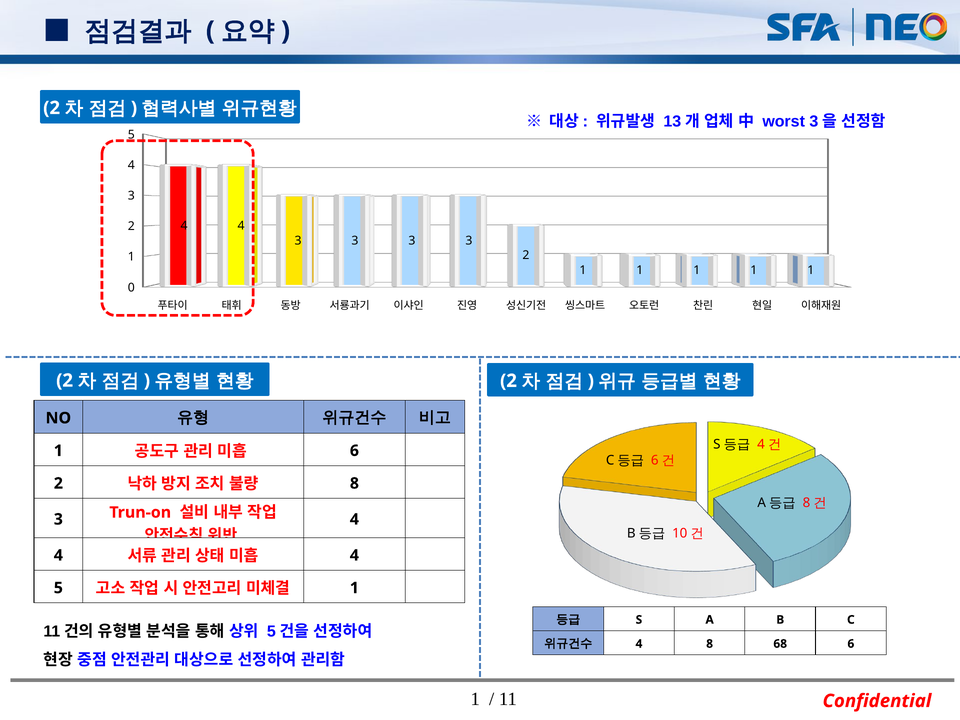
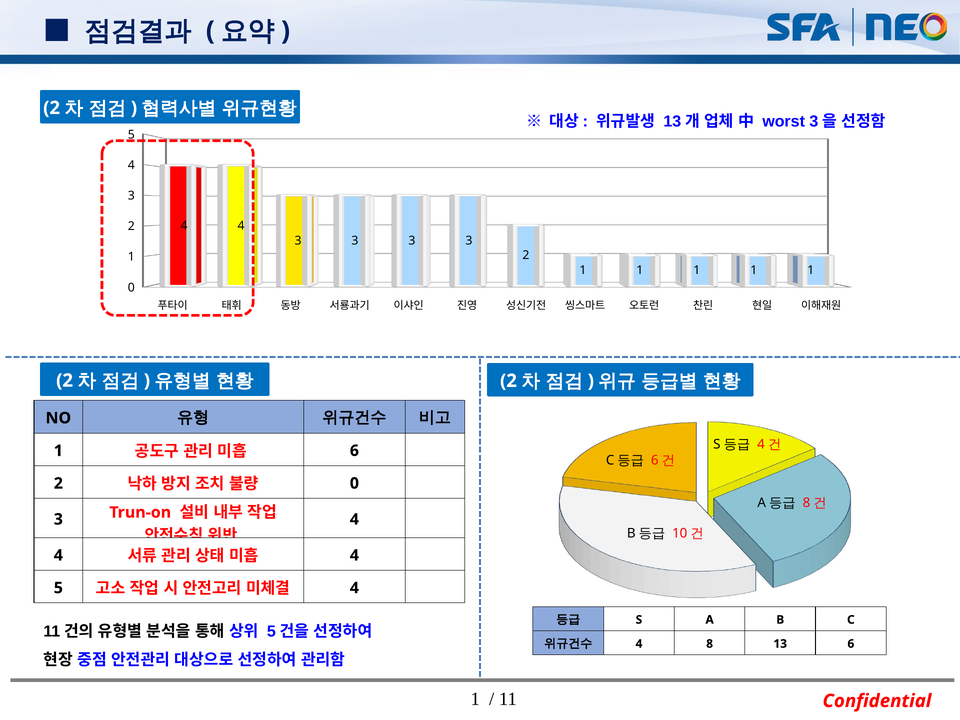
8: 8 -> 0 (354, 483)
1: 1 -> 4 (354, 588)
68: 68 -> 13 (780, 644)
